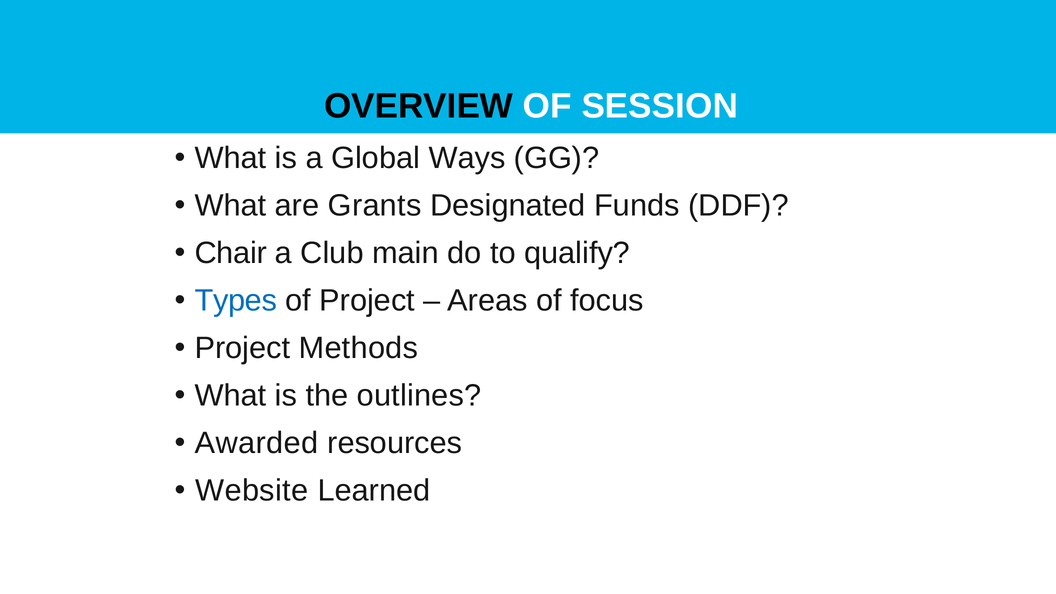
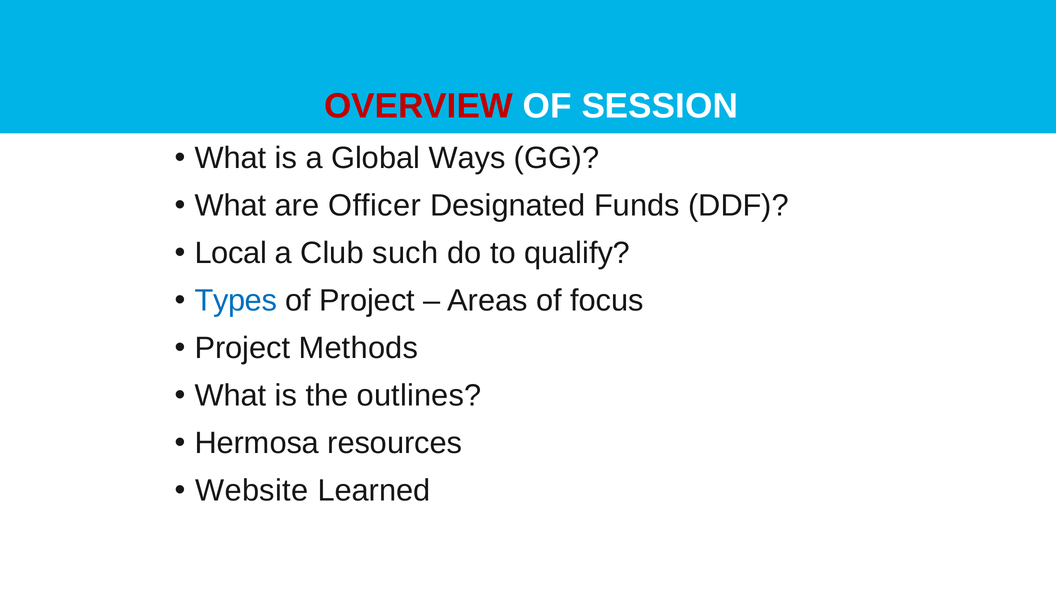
OVERVIEW colour: black -> red (419, 106)
Grants: Grants -> Officer (375, 206)
Chair: Chair -> Local (231, 253)
main: main -> such (405, 253)
Awarded: Awarded -> Hermosa (257, 443)
